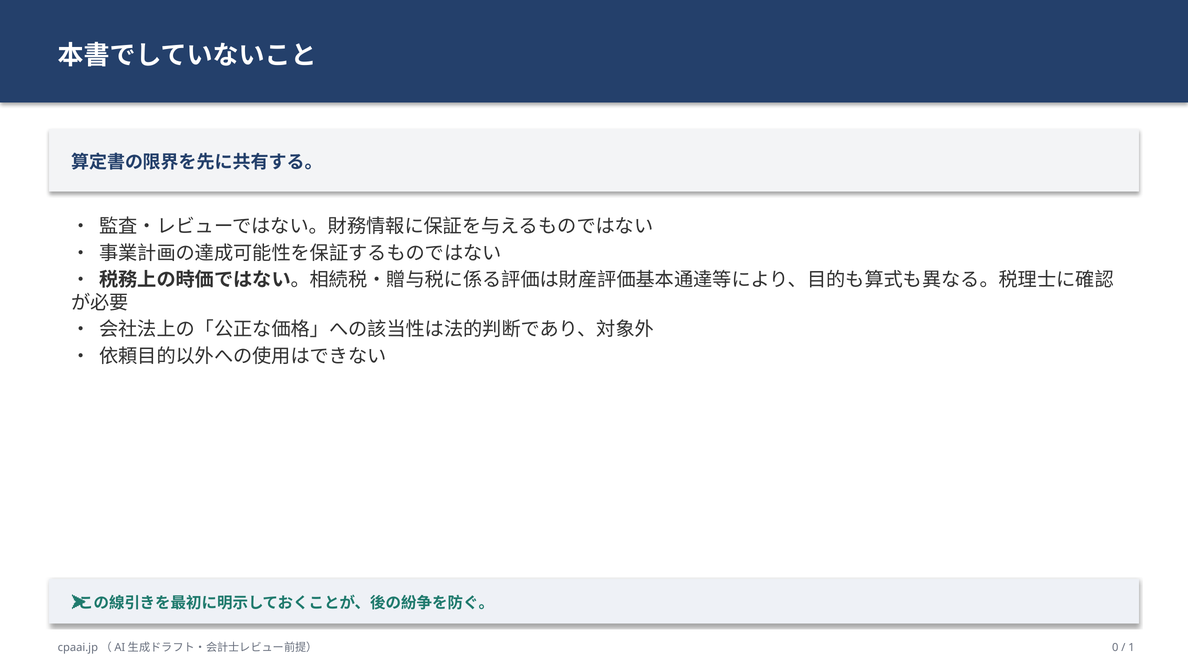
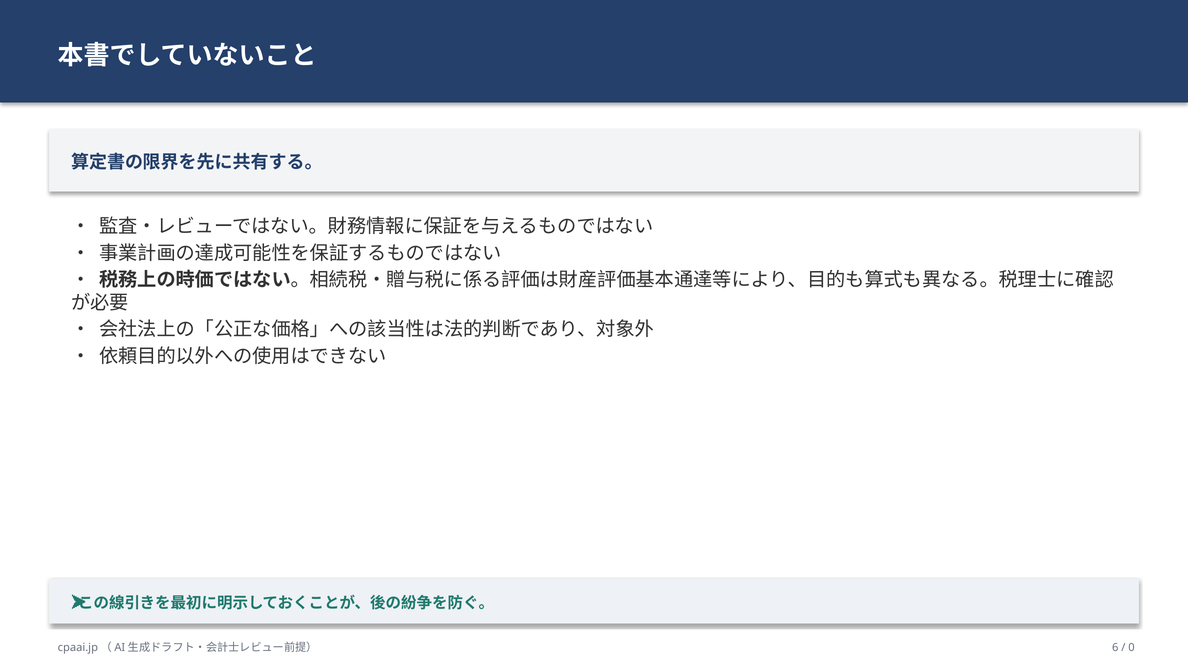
0: 0 -> 6 (1115, 648)
1: 1 -> 0 (1131, 648)
